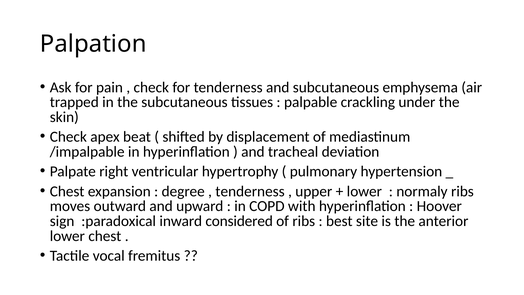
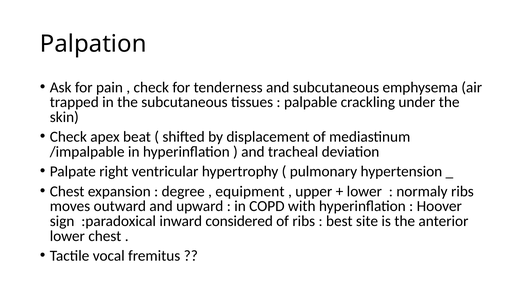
tenderness: tenderness -> equipment (250, 191)
